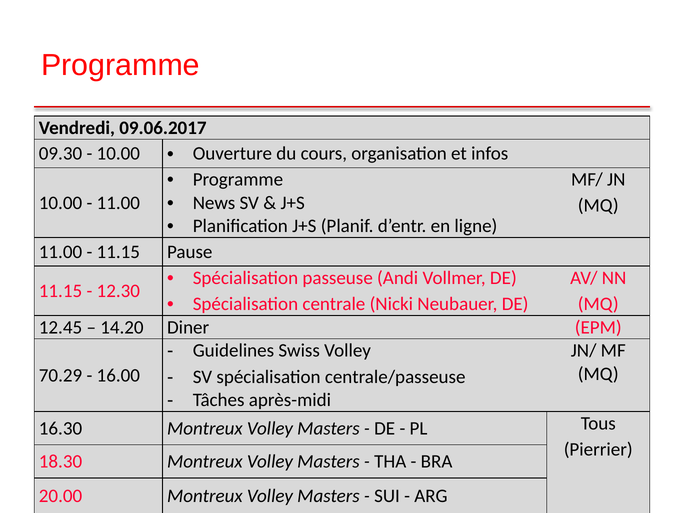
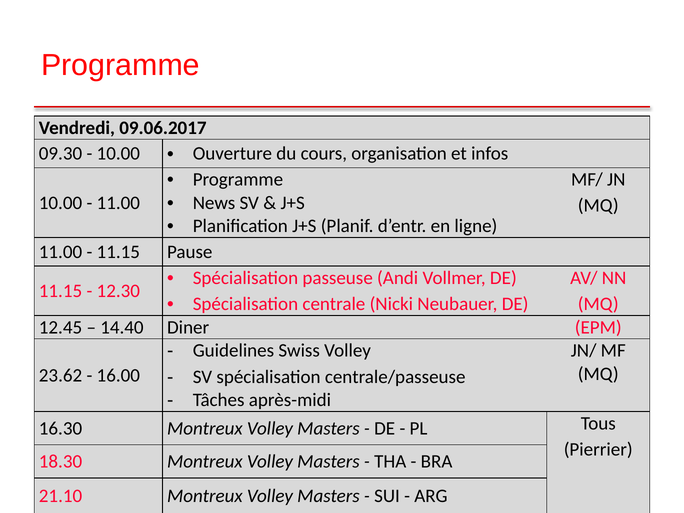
14.20: 14.20 -> 14.40 (122, 327)
70.29: 70.29 -> 23.62 (61, 375)
20.00: 20.00 -> 21.10 (61, 496)
